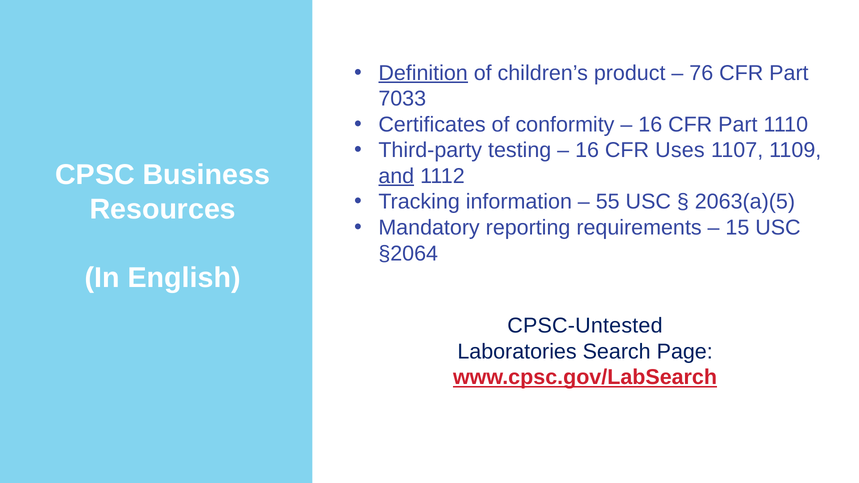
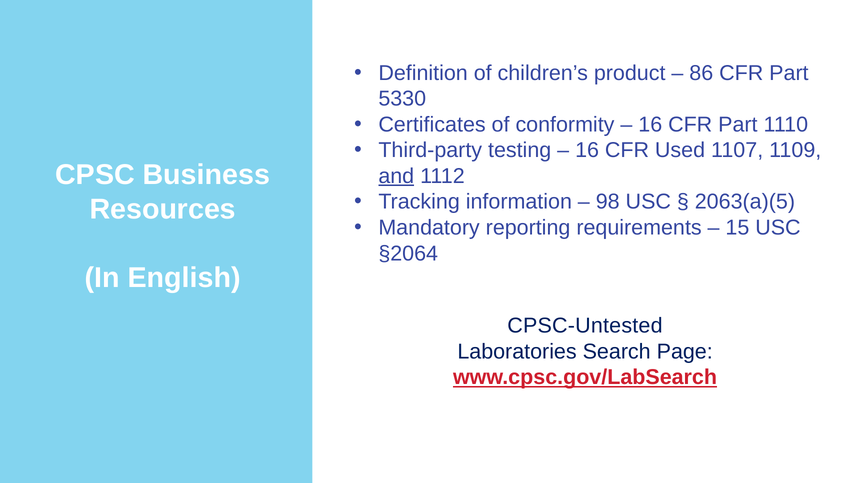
Definition underline: present -> none (423, 73)
76: 76 -> 86 (701, 73)
7033: 7033 -> 5330 (402, 99)
Uses: Uses -> Used (680, 150)
55: 55 -> 98 (608, 202)
